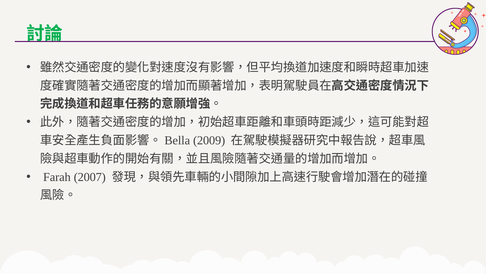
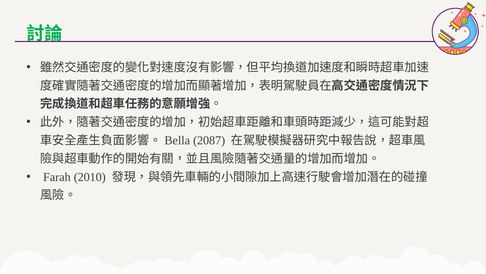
2009: 2009 -> 2087 (209, 140)
2007: 2007 -> 2010 (90, 177)
